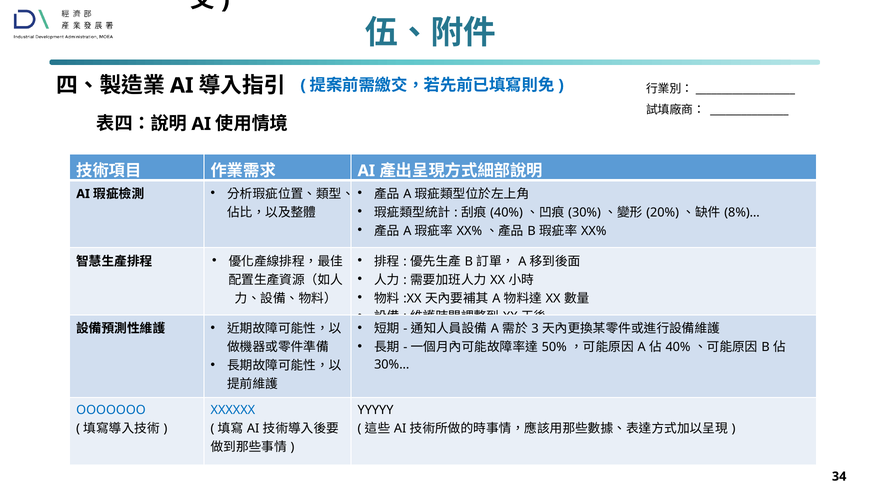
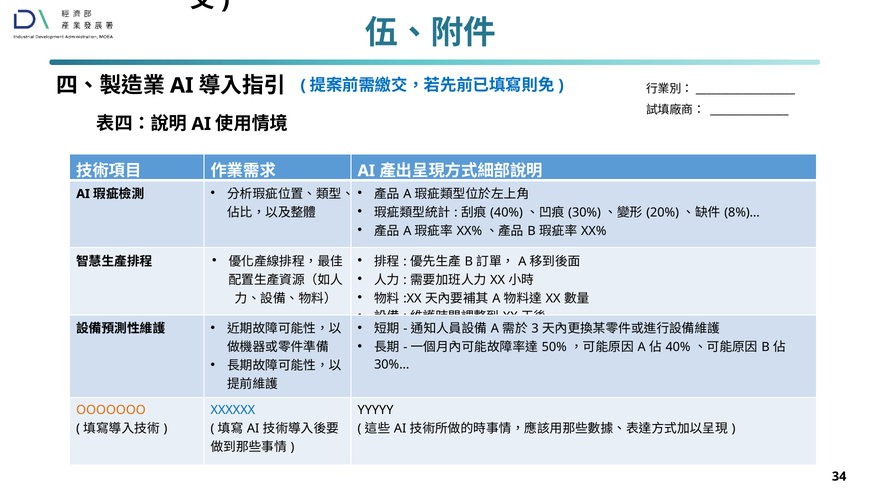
OOOOOOO colour: blue -> orange (111, 411)
